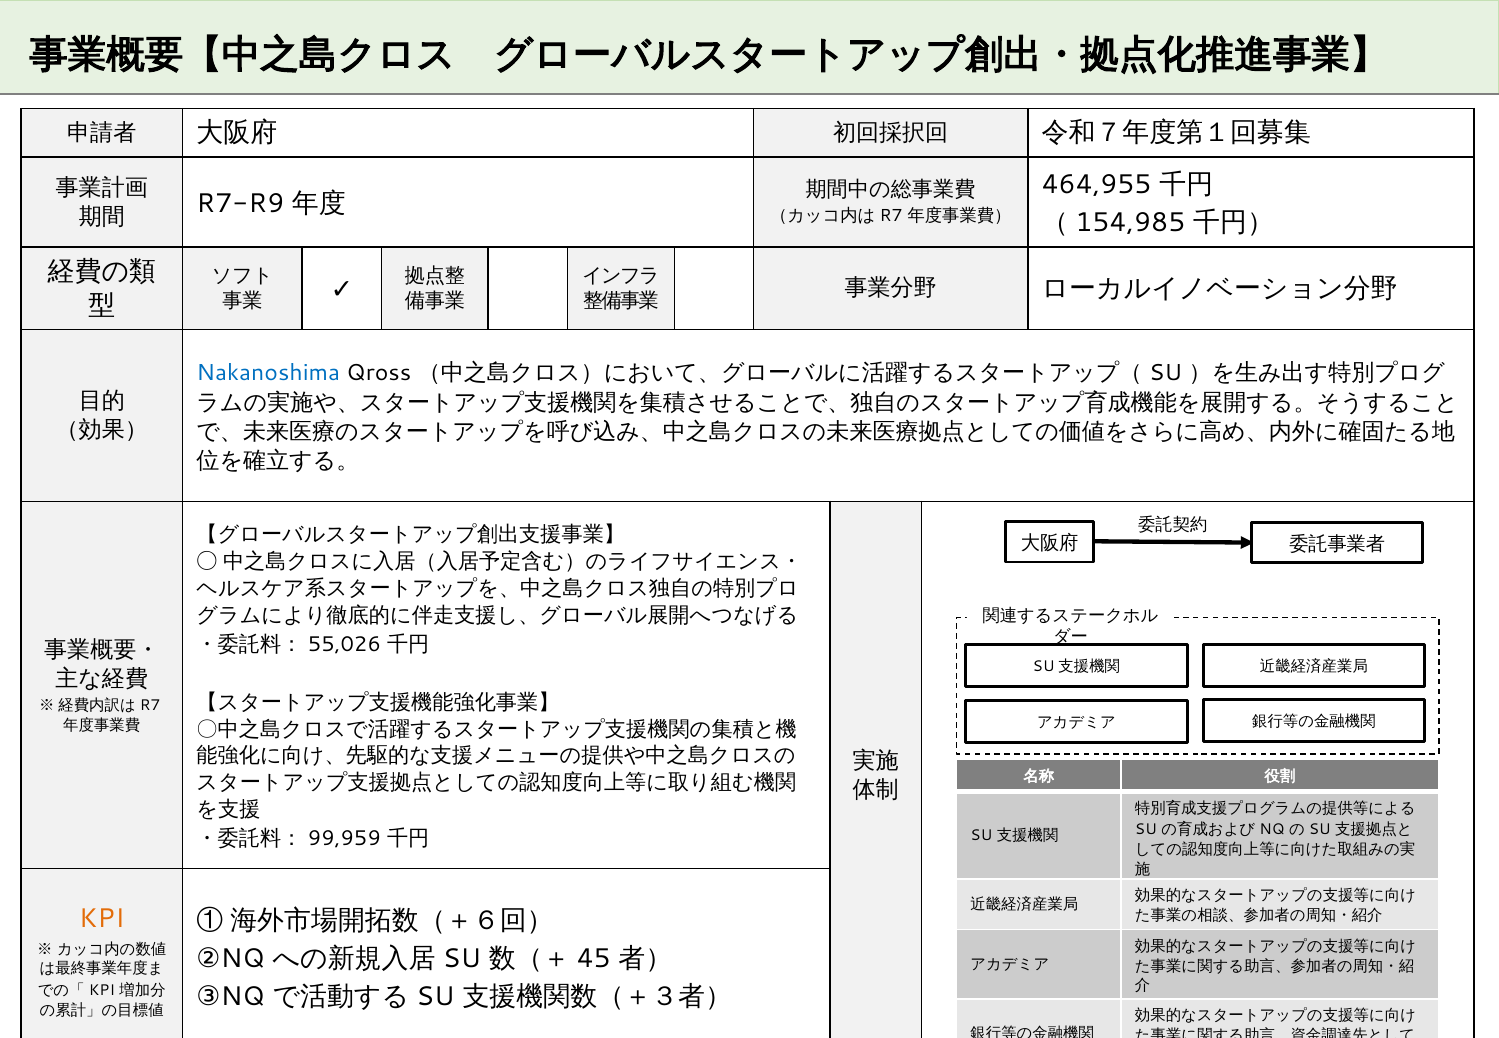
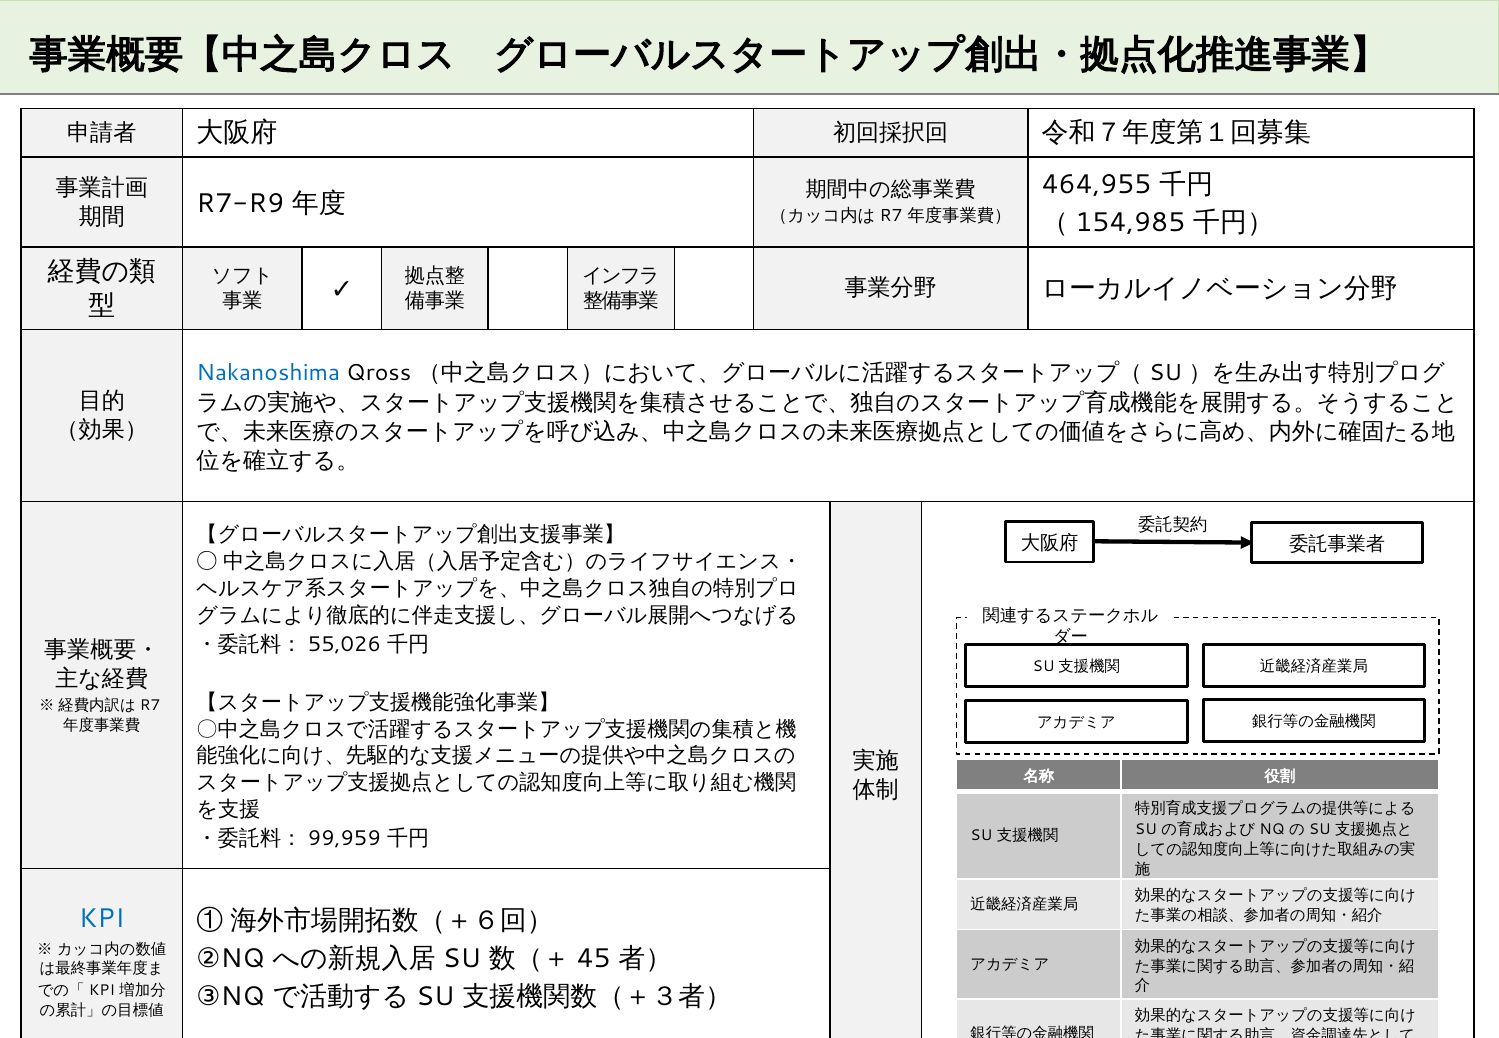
KPI colour: orange -> blue (102, 918)
